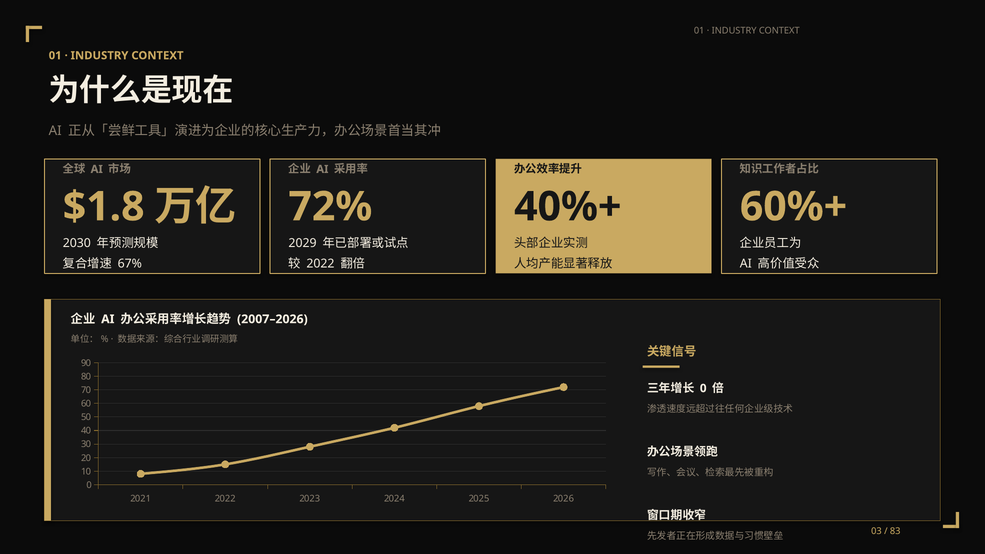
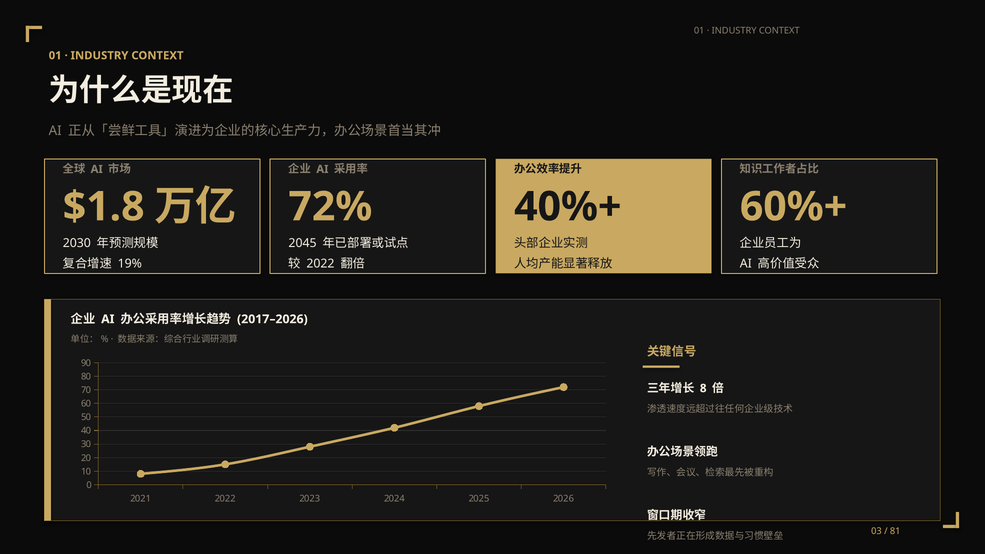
2029: 2029 -> 2045 (303, 243)
67%: 67% -> 19% (130, 264)
2007–2026: 2007–2026 -> 2017–2026 (272, 319)
0: 0 -> 8 (703, 388)
83: 83 -> 81 (895, 531)
